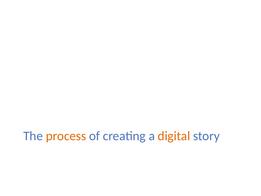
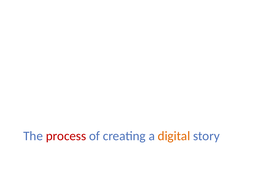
process colour: orange -> red (66, 136)
